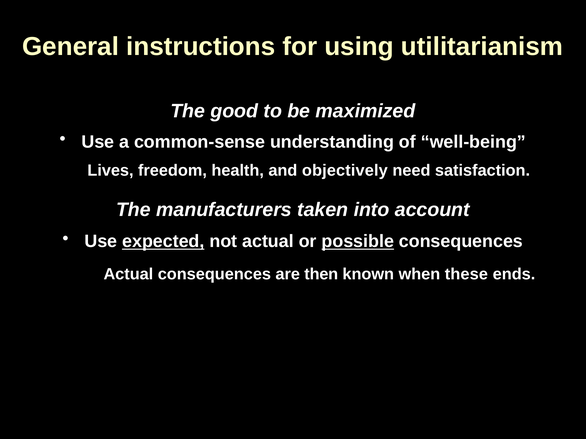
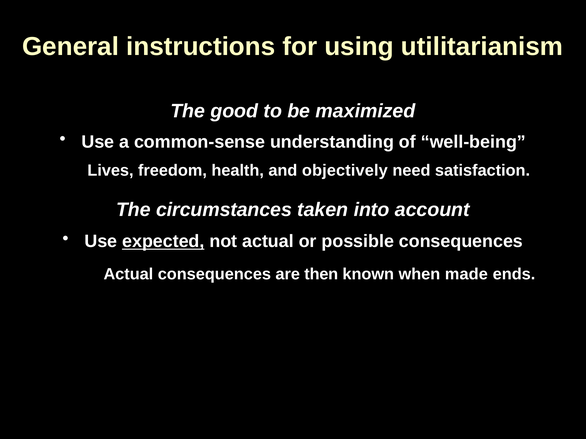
manufacturers: manufacturers -> circumstances (224, 210)
possible underline: present -> none (358, 242)
these: these -> made (466, 274)
